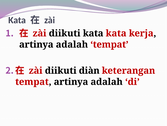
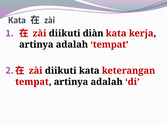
diikuti kata: kata -> diàn (93, 33)
diikuti diàn: diàn -> kata (89, 70)
